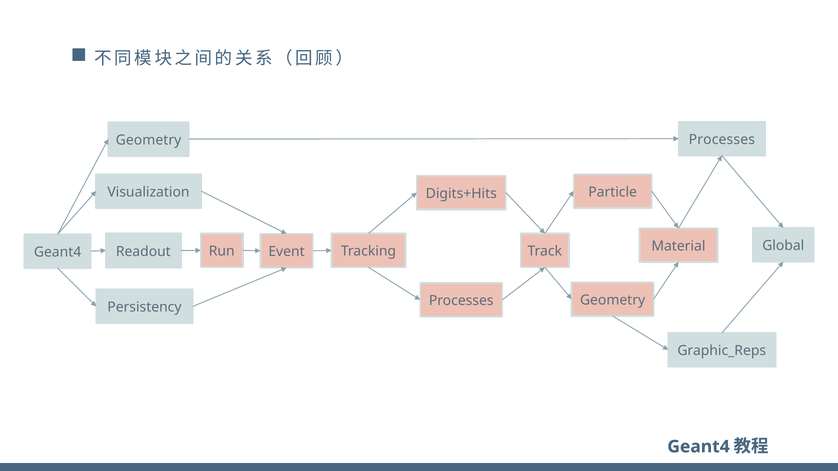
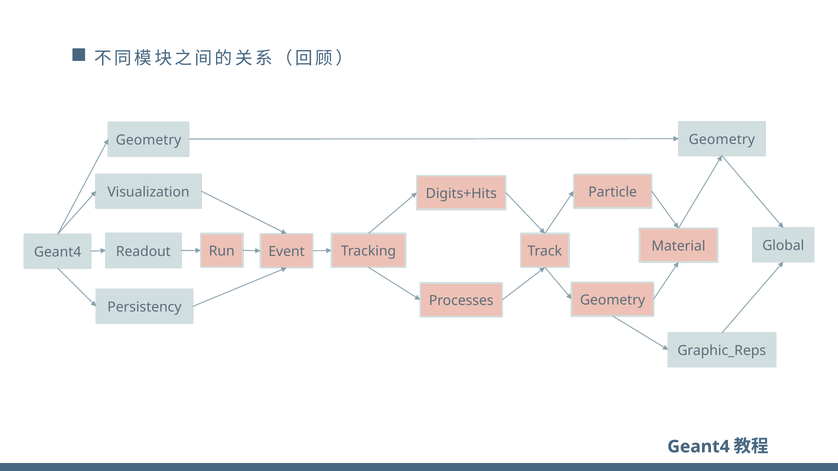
Processes: Processes -> Geometry (722, 140)
